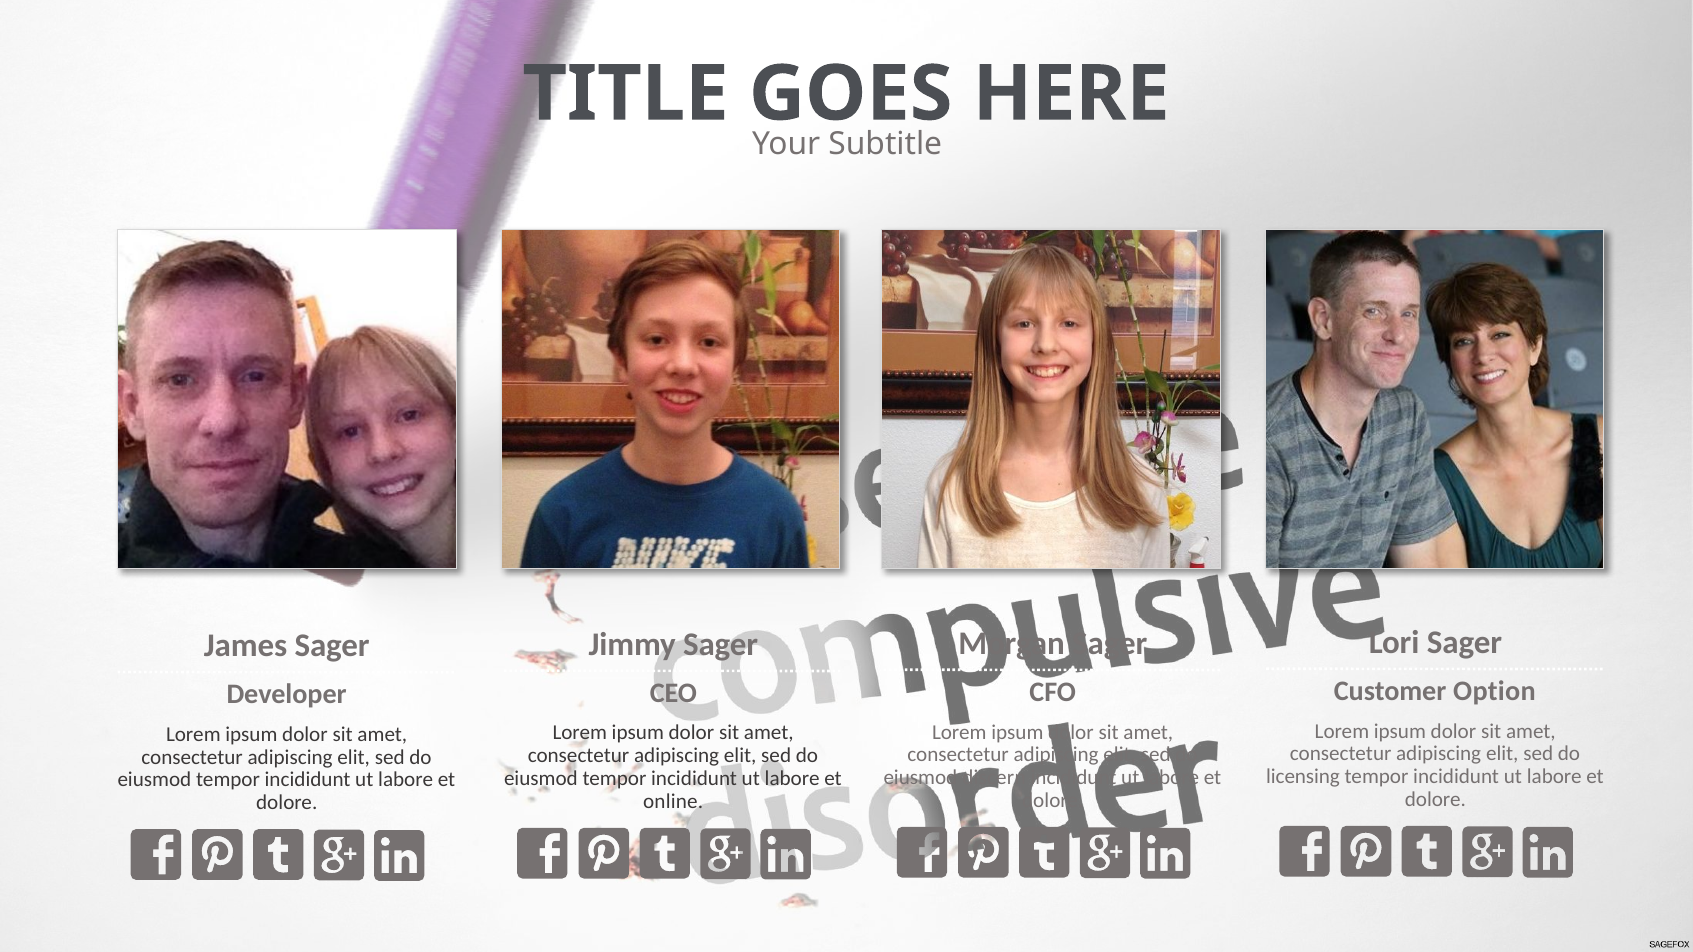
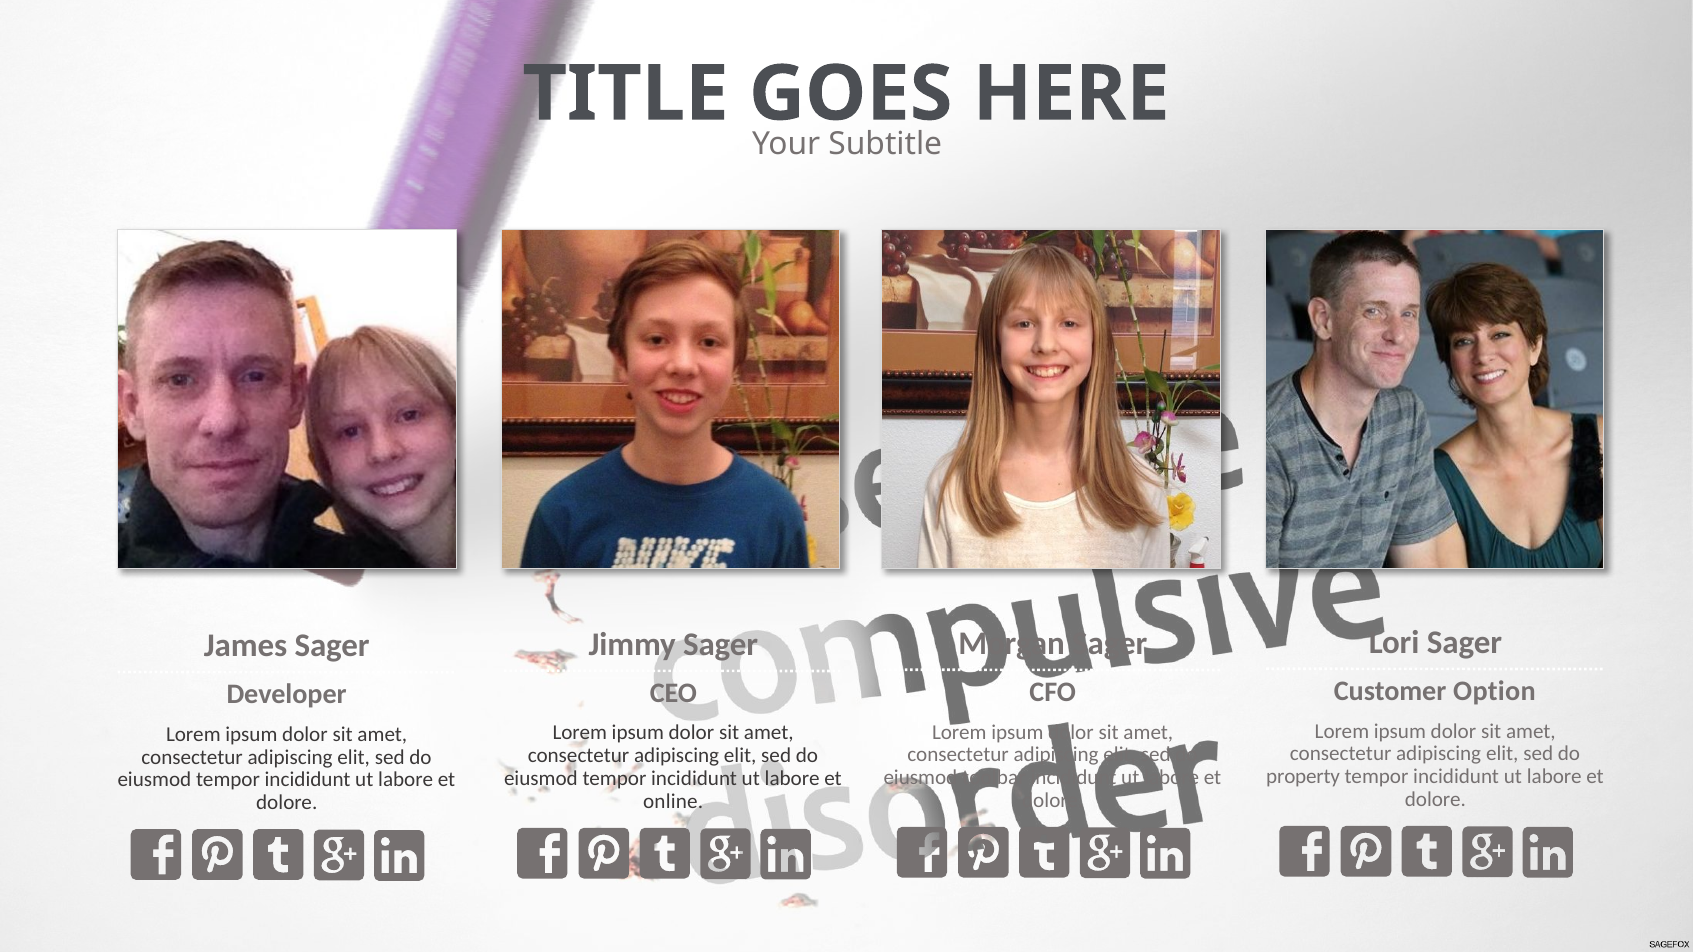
licensing: licensing -> property (1303, 777)
discern: discern -> toolbar (994, 778)
